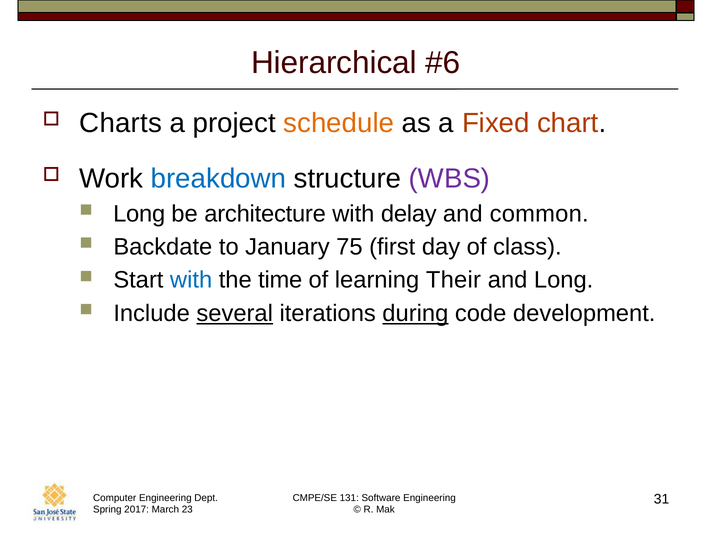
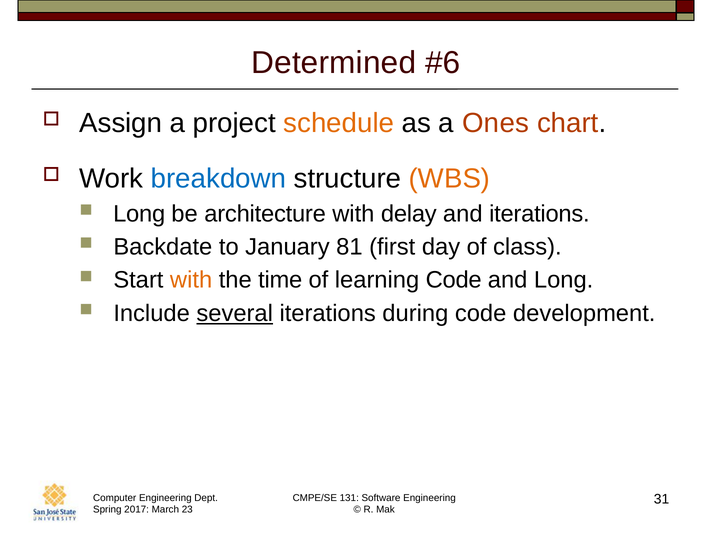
Hierarchical: Hierarchical -> Determined (334, 63)
Charts: Charts -> Assign (121, 123)
Fixed: Fixed -> Ones (496, 123)
WBS colour: purple -> orange (449, 178)
and common: common -> iterations (539, 214)
75: 75 -> 81 (349, 247)
with colour: blue -> orange (191, 280)
learning Their: Their -> Code (454, 280)
during underline: present -> none (415, 313)
